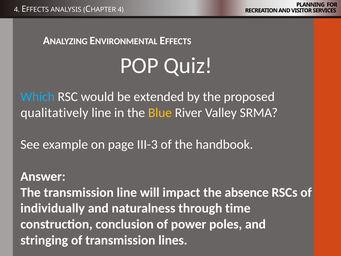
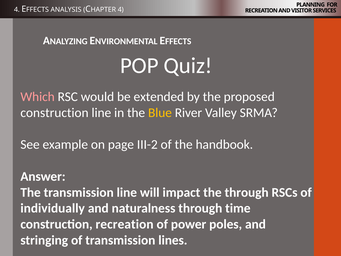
Which colour: light blue -> pink (38, 97)
qualitatively: qualitatively -> construction (54, 113)
III-3: III-3 -> III-2 (147, 144)
the absence: absence -> through (247, 192)
construction conclusion: conclusion -> recreation (125, 224)
